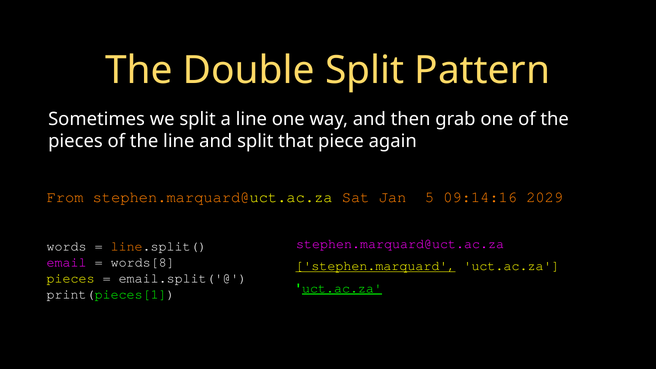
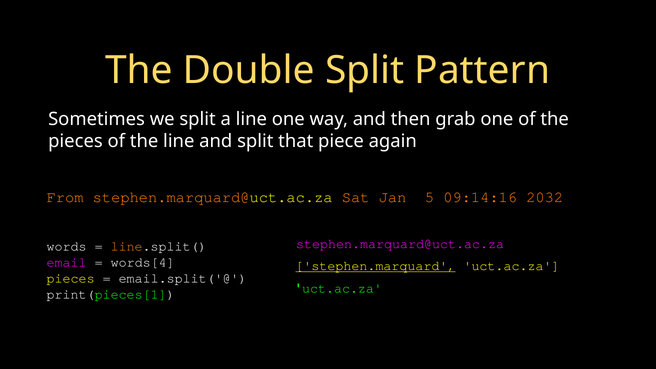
2029: 2029 -> 2032 (545, 197)
words[8: words[8 -> words[4 (143, 262)
uct.ac.za underline: present -> none (342, 288)
